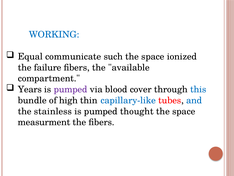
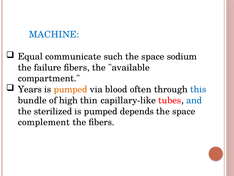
WORKING: WORKING -> MACHINE (54, 35)
ionized: ionized -> sodium (182, 56)
pumped colour: purple -> orange (71, 89)
cover: cover -> often (141, 89)
capillary-like colour: blue -> black (128, 100)
stainless: stainless -> sterilized (53, 111)
thought: thought -> depends (137, 111)
measurment: measurment -> complement (44, 122)
